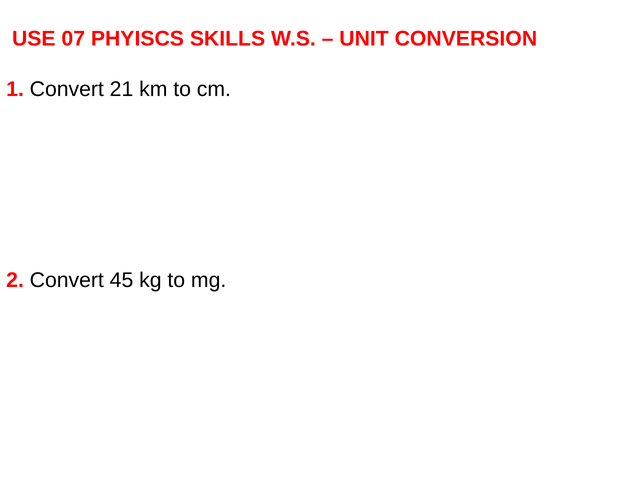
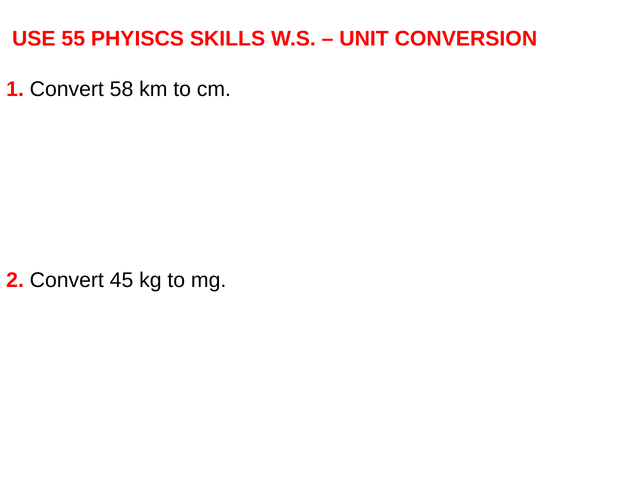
07: 07 -> 55 (73, 39)
21: 21 -> 58 (122, 89)
